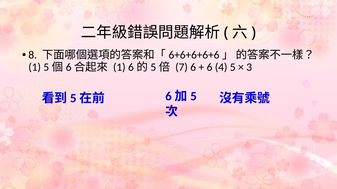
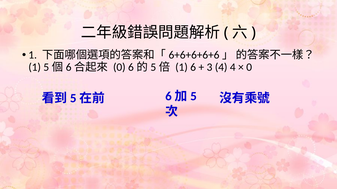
8: 8 -> 1 (33, 55)
1: 1 -> 0 (119, 67)
7: 7 -> 1 (182, 67)
6: 6 -> 3 (209, 67)
4 5: 5 -> 4 (233, 67)
3: 3 -> 0 (249, 67)
